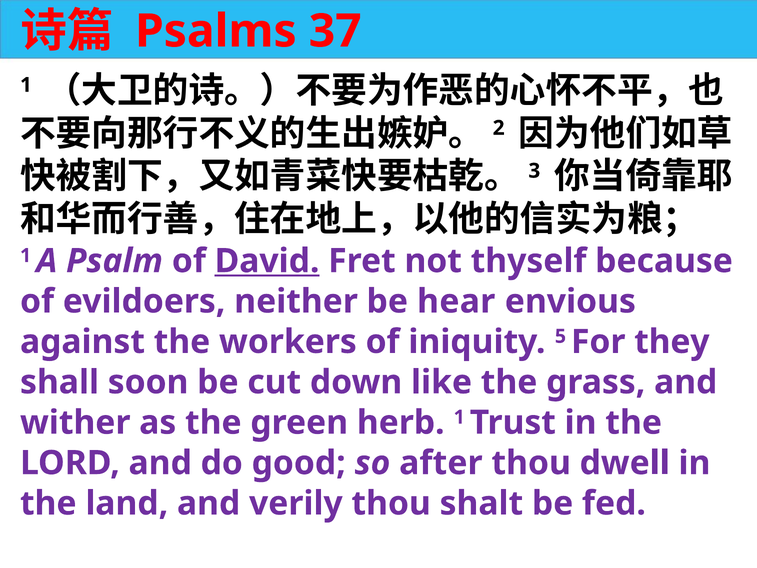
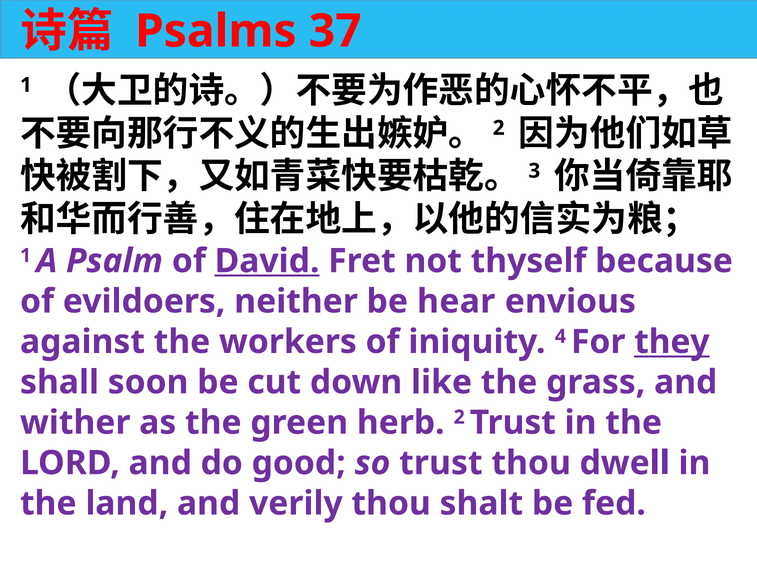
5: 5 -> 4 (560, 336)
they underline: none -> present (672, 342)
herb 1: 1 -> 2 (459, 417)
so after: after -> trust (441, 463)
